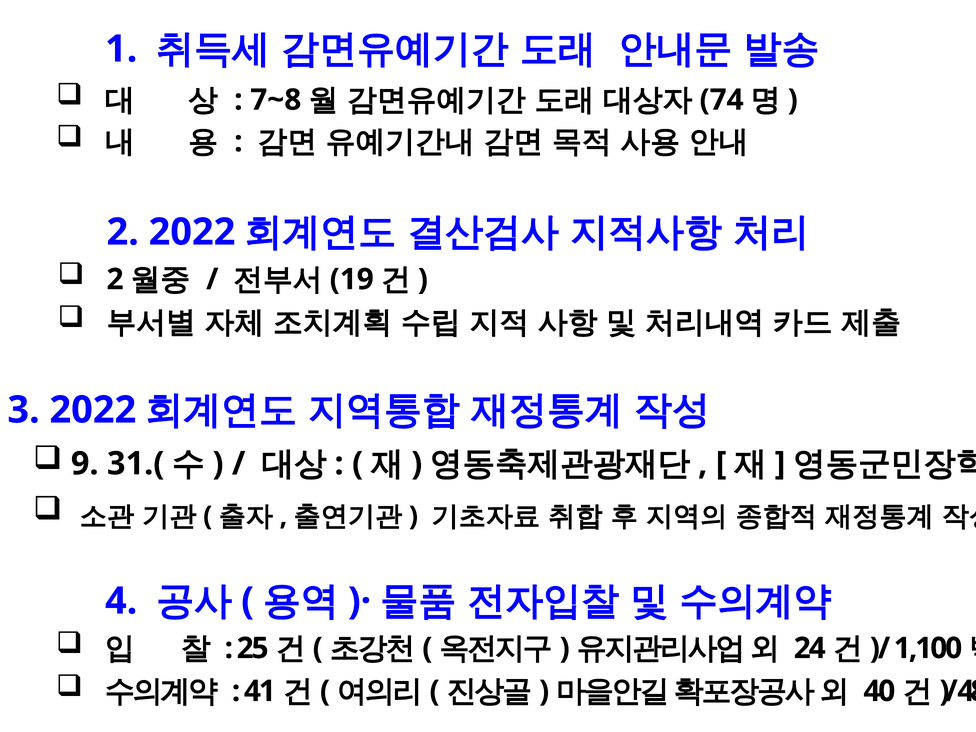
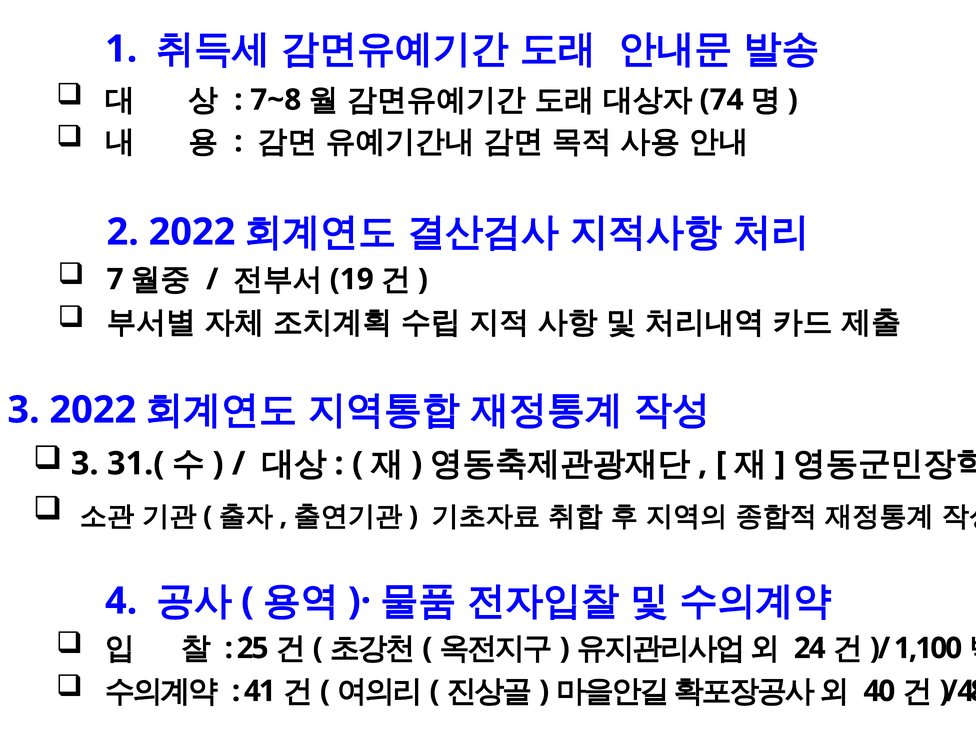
2: 2 -> 7 (115, 279)
9: 9 -> 3 (85, 464)
